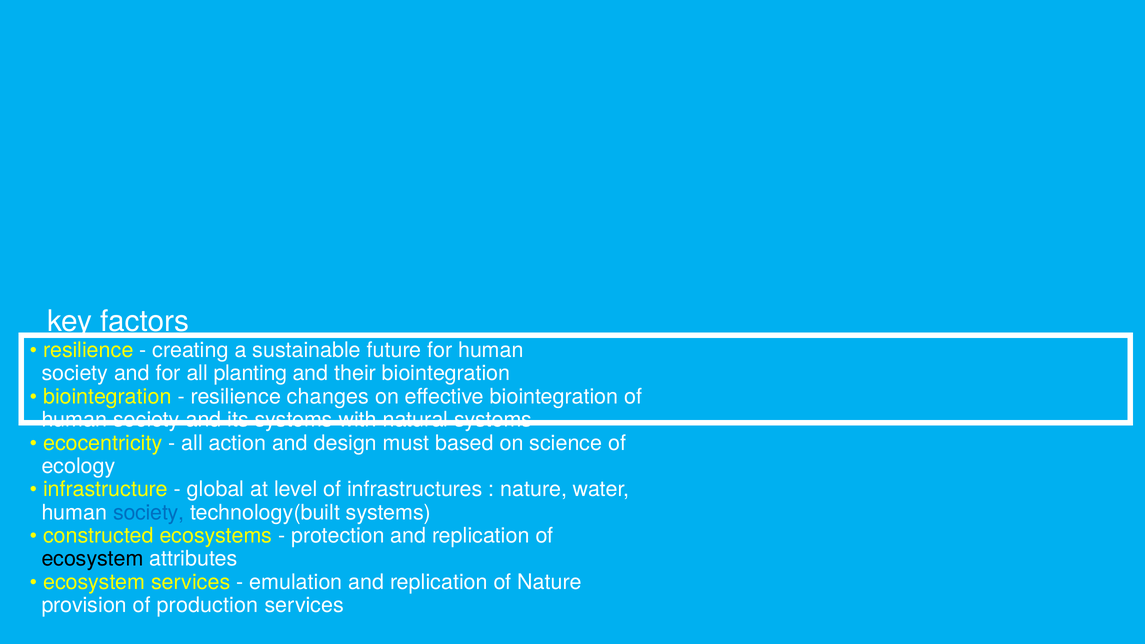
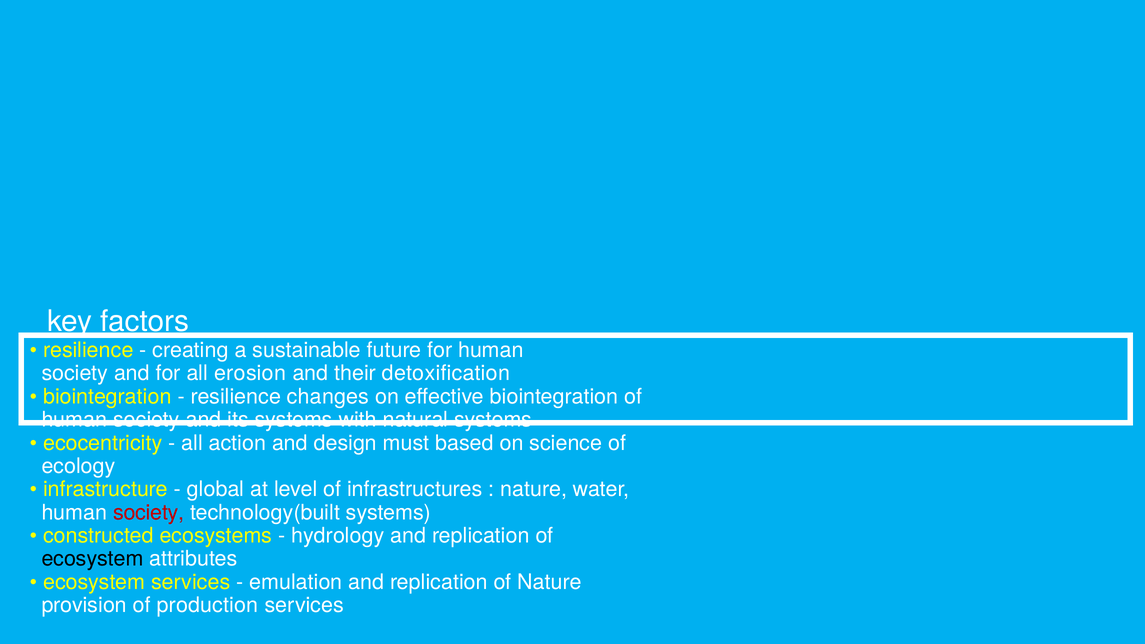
planting: planting -> erosion (250, 373)
their biointegration: biointegration -> detoxification (446, 373)
society colour: blue -> red (149, 513)
protection: protection -> hydrology (338, 536)
